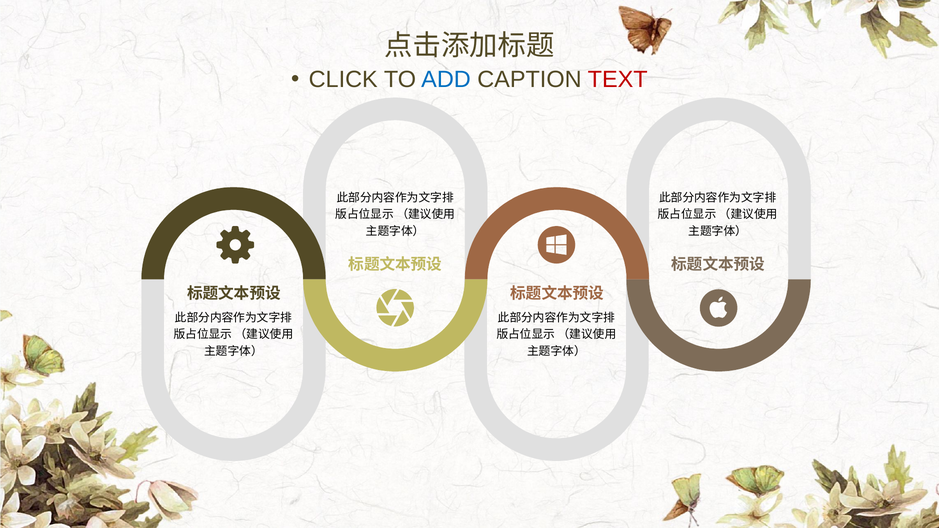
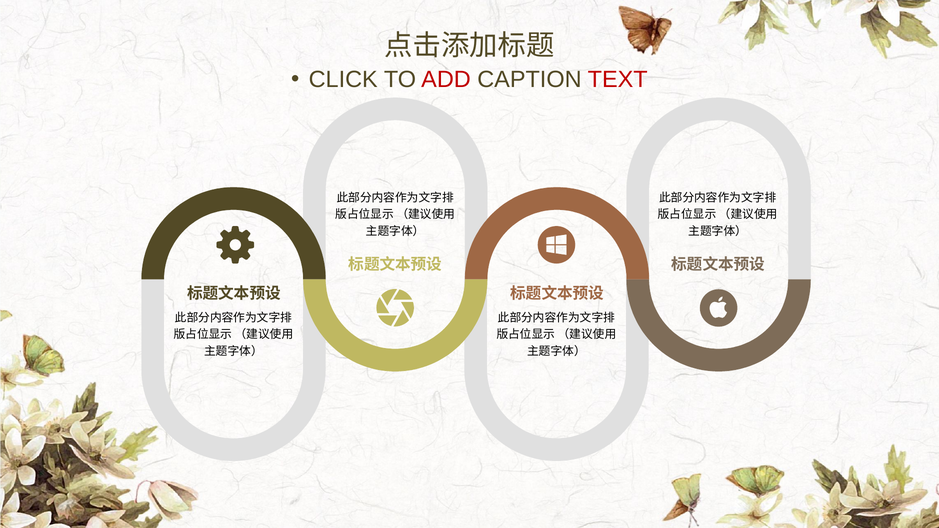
ADD colour: blue -> red (446, 80)
